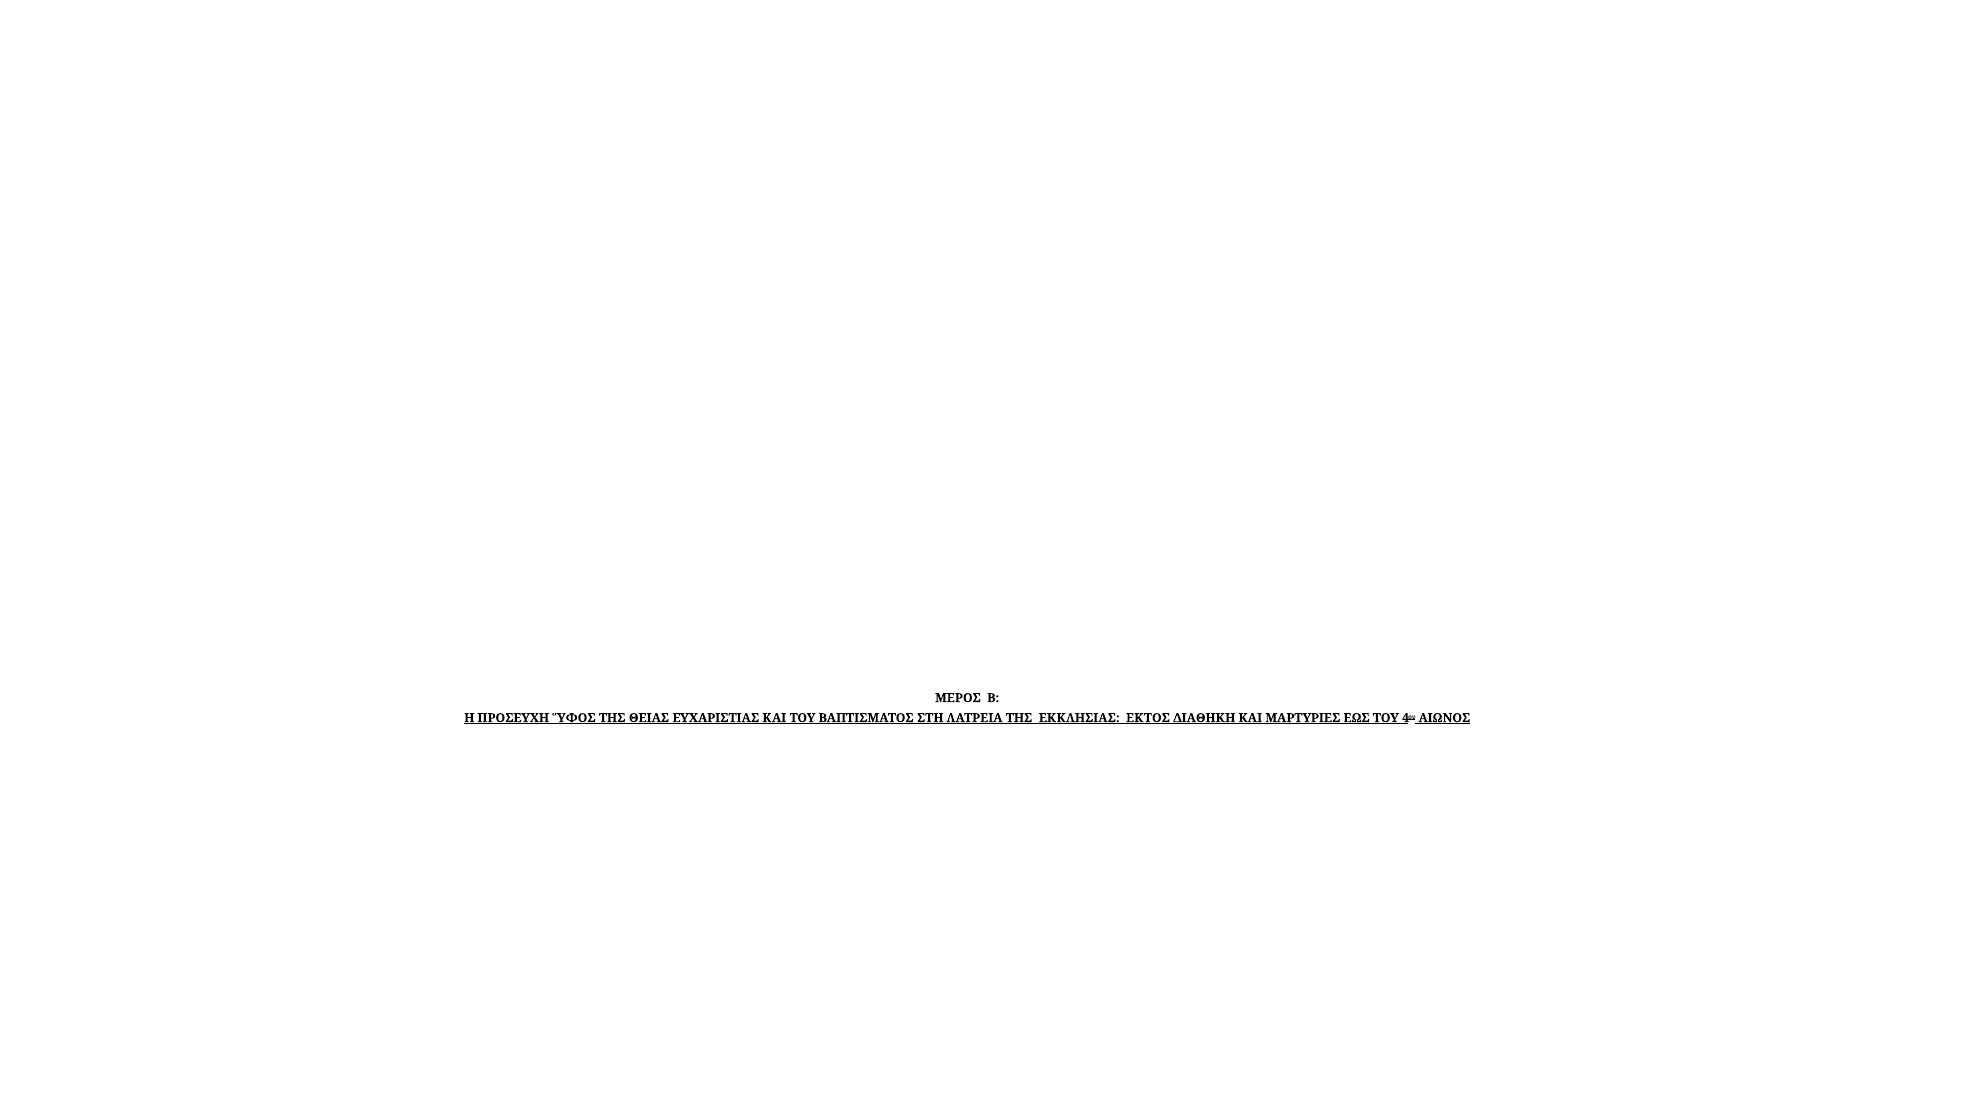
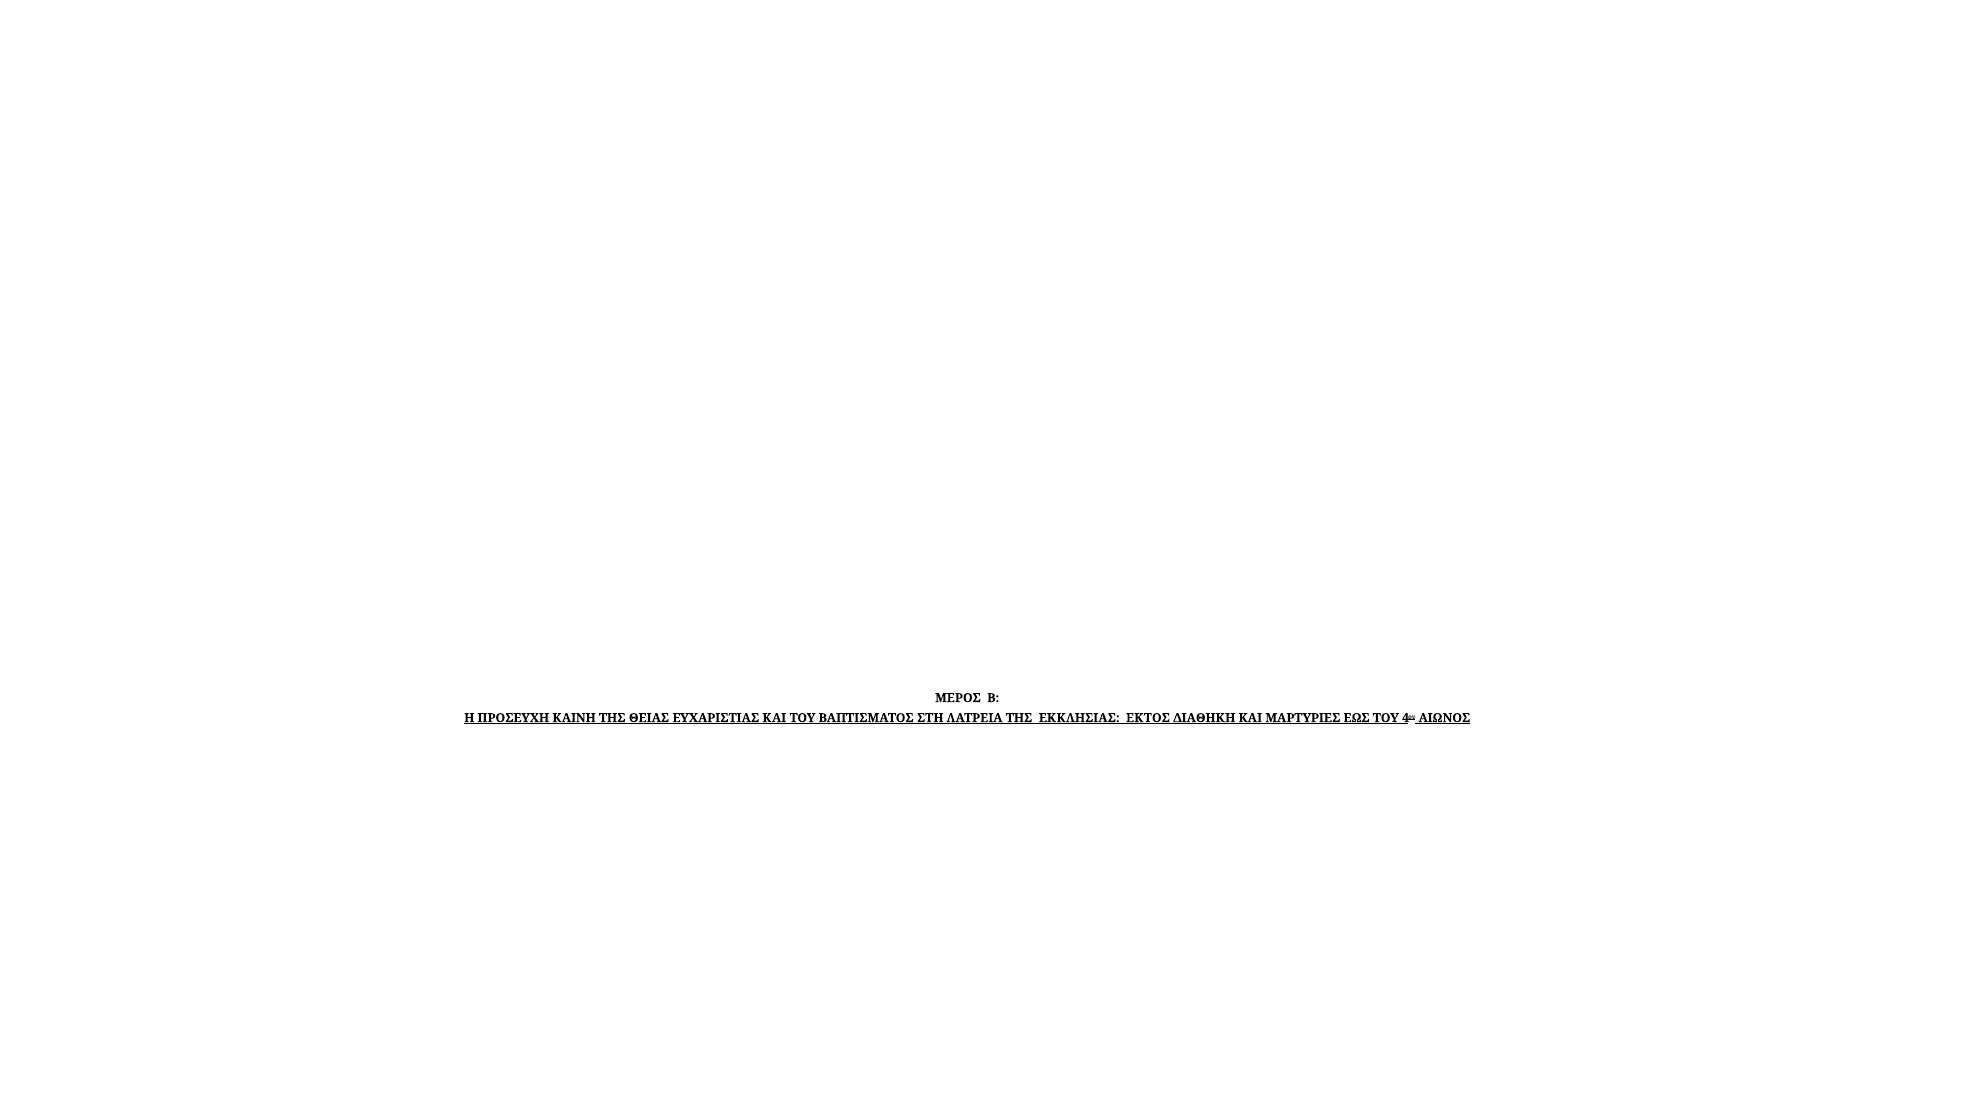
ὝΦΟΣ: ὝΦΟΣ -> ΚΑΙΝH (574, 718)
